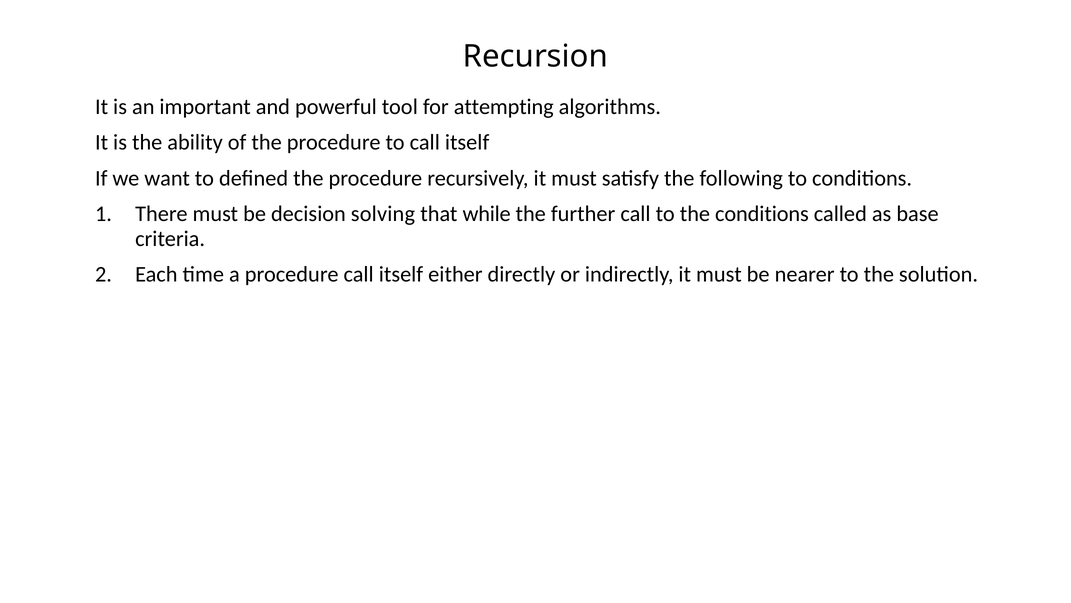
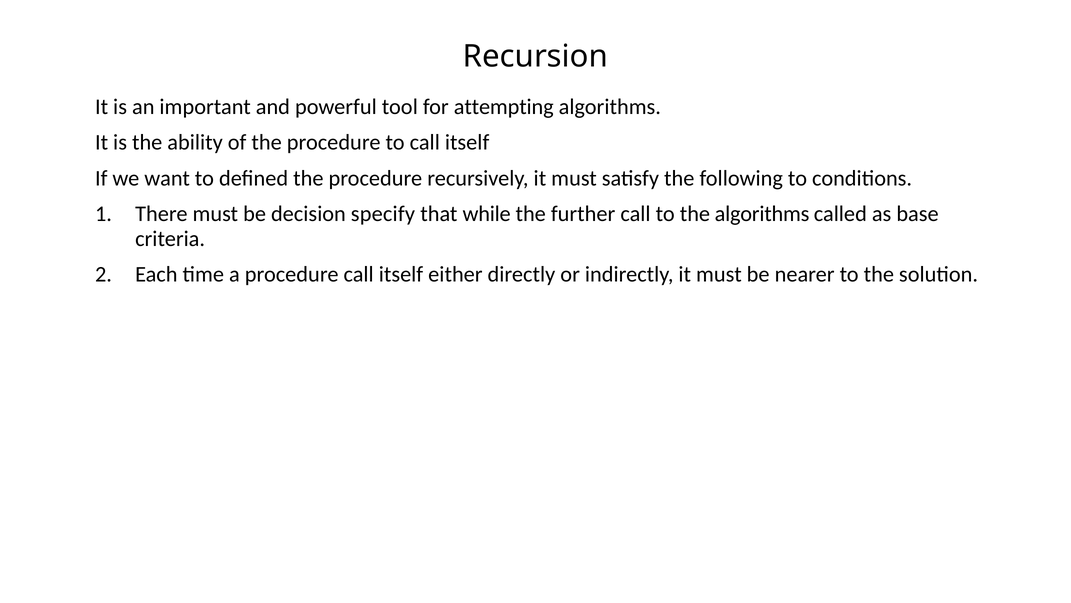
solving: solving -> specify (383, 214)
the conditions: conditions -> algorithms (762, 214)
